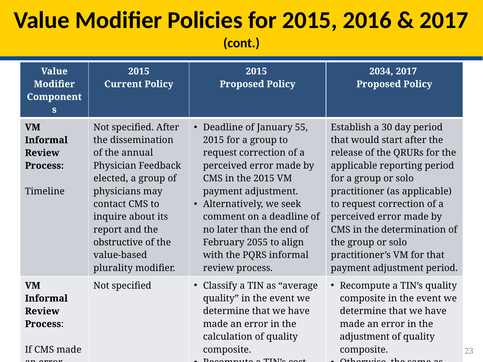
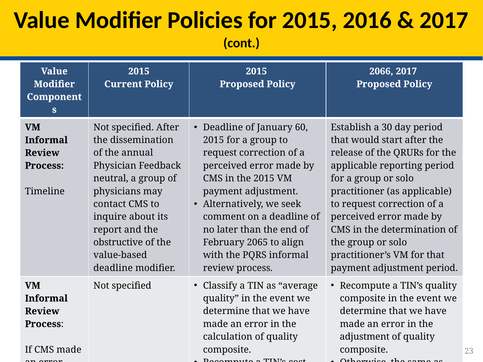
2034: 2034 -> 2066 (381, 71)
55: 55 -> 60 (301, 127)
elected: elected -> neutral (111, 179)
2055: 2055 -> 2065 (257, 243)
plurality: plurality -> deadline (113, 268)
